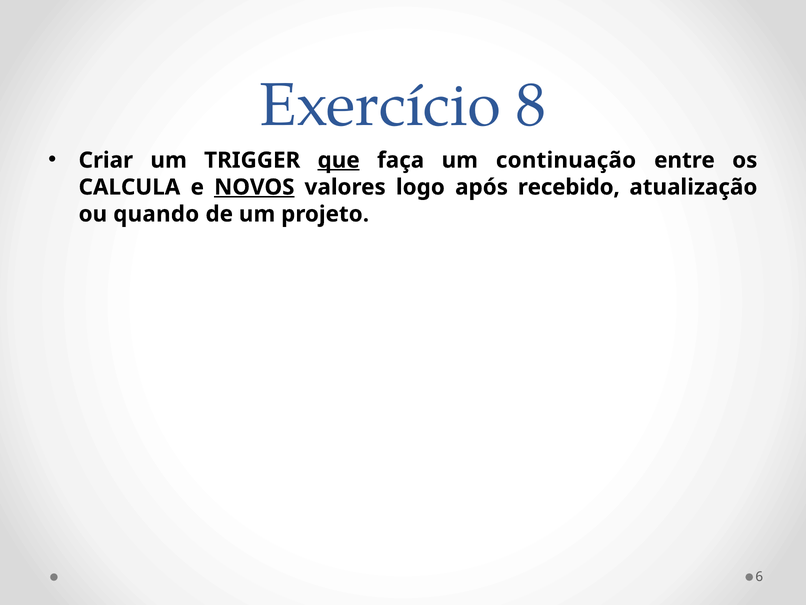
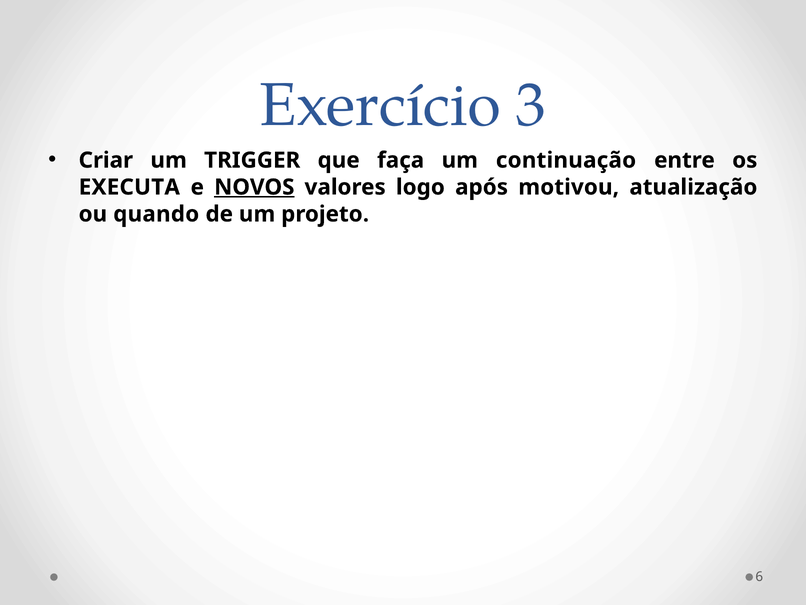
8: 8 -> 3 (531, 105)
que underline: present -> none (339, 160)
CALCULA: CALCULA -> EXECUTA (129, 187)
recebido: recebido -> motivou (569, 187)
